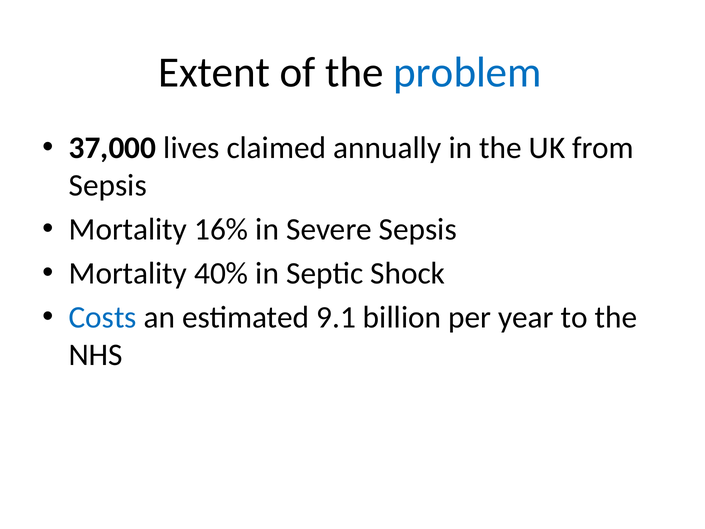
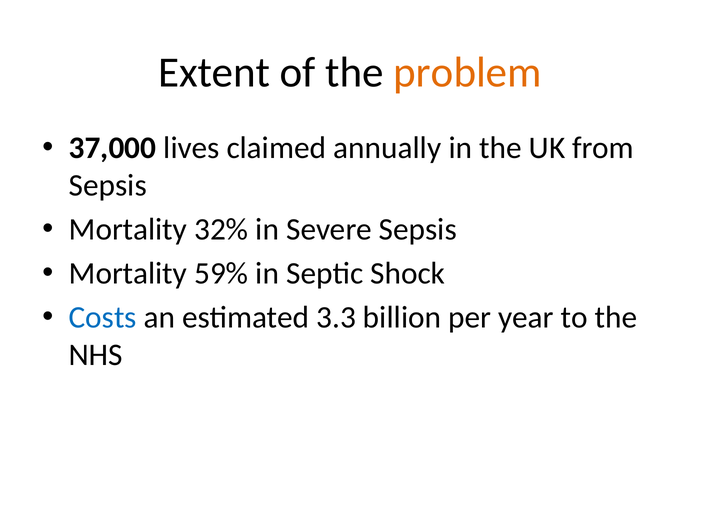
problem colour: blue -> orange (467, 73)
16%: 16% -> 32% (221, 229)
40%: 40% -> 59% (221, 273)
9.1: 9.1 -> 3.3 (336, 317)
